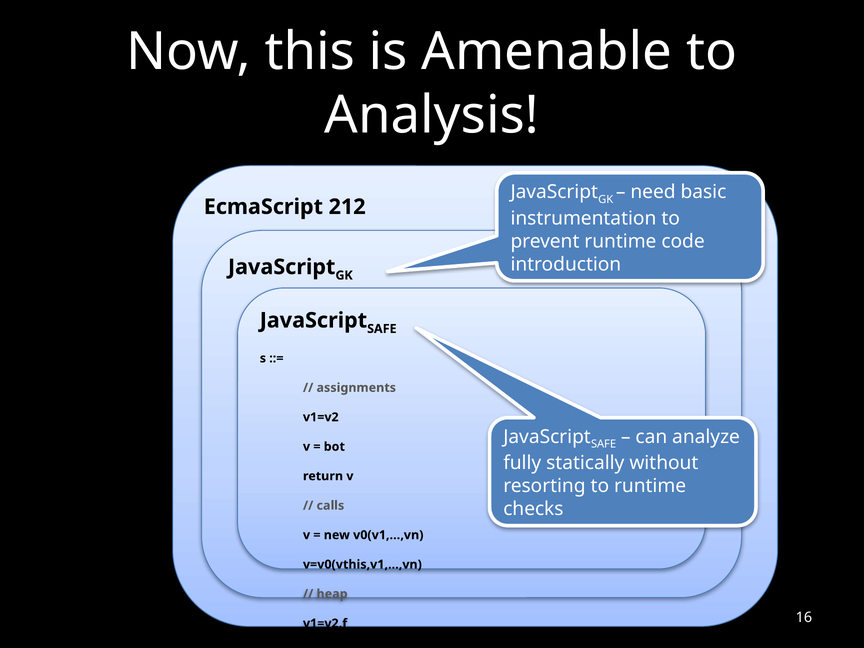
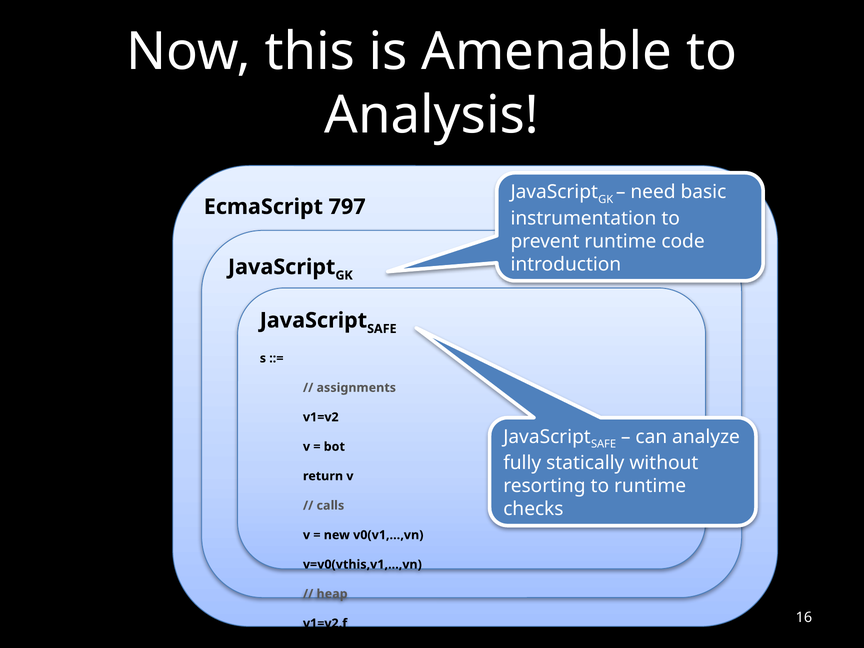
212: 212 -> 797 (347, 207)
